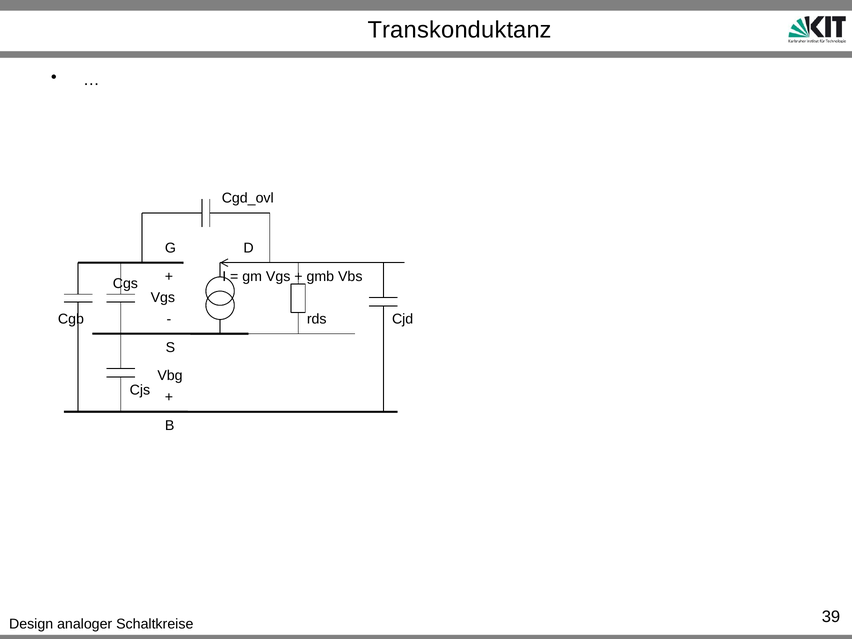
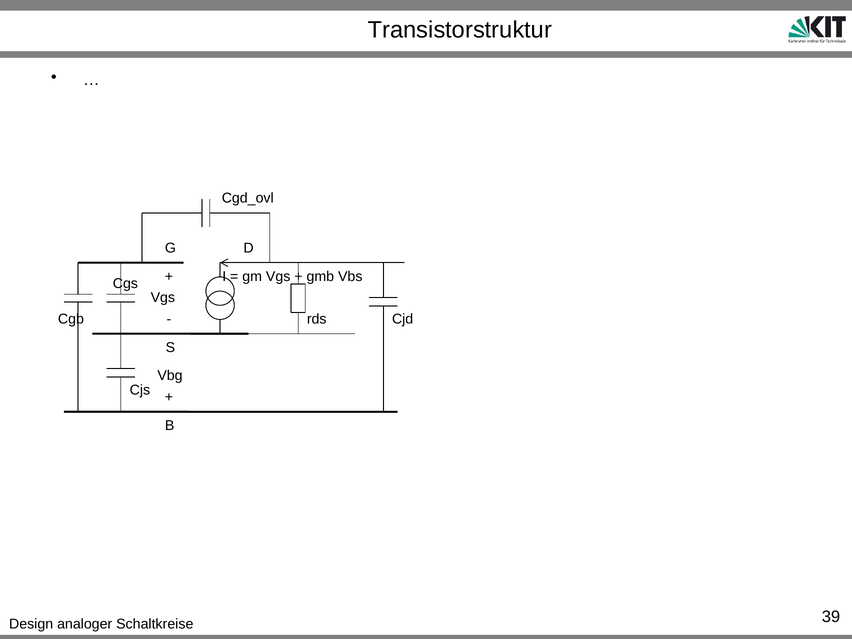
Transkonduktanz: Transkonduktanz -> Transistorstruktur (460, 30)
